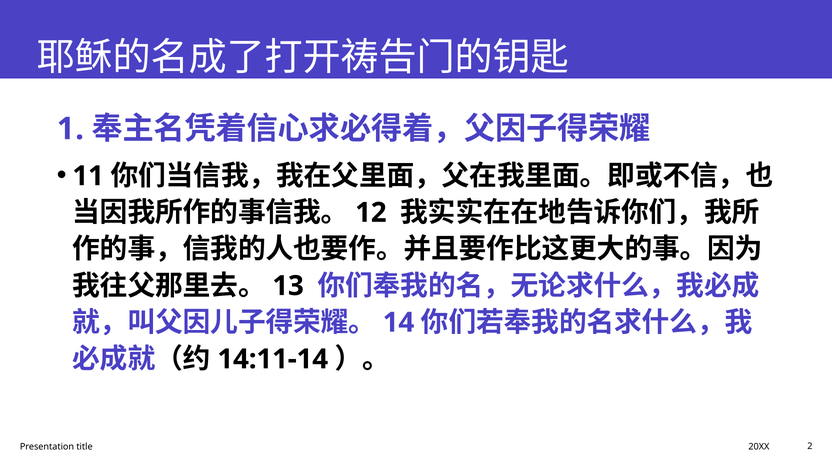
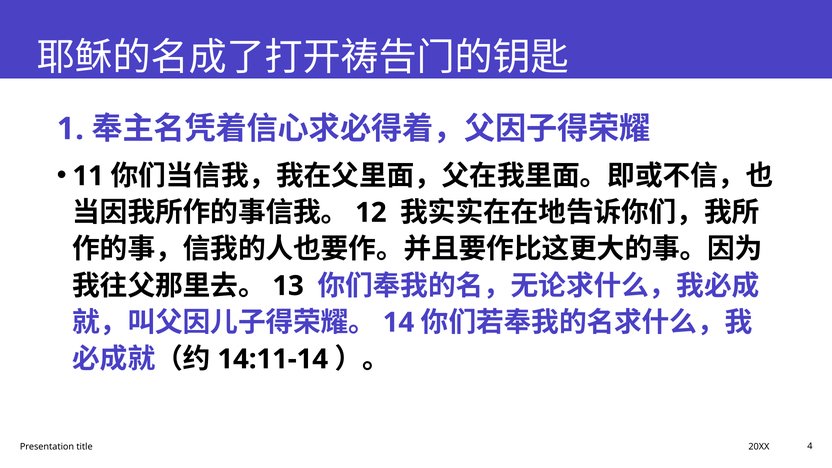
2: 2 -> 4 (810, 446)
